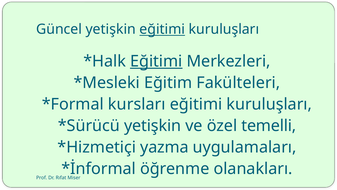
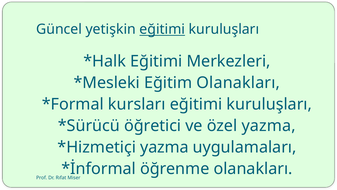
Eğitimi underline: present -> none (156, 61)
Eğitim Fakülteleri: Fakülteleri -> Olanakları (238, 83)
yetişkin: yetişkin -> öğretici (153, 125)
özel temelli: temelli -> yazma (269, 125)
